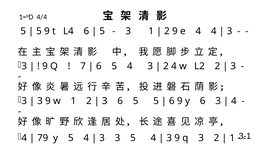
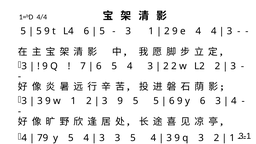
2 4: 4 -> 2 (174, 66)
6: 6 -> 9 (120, 101)
